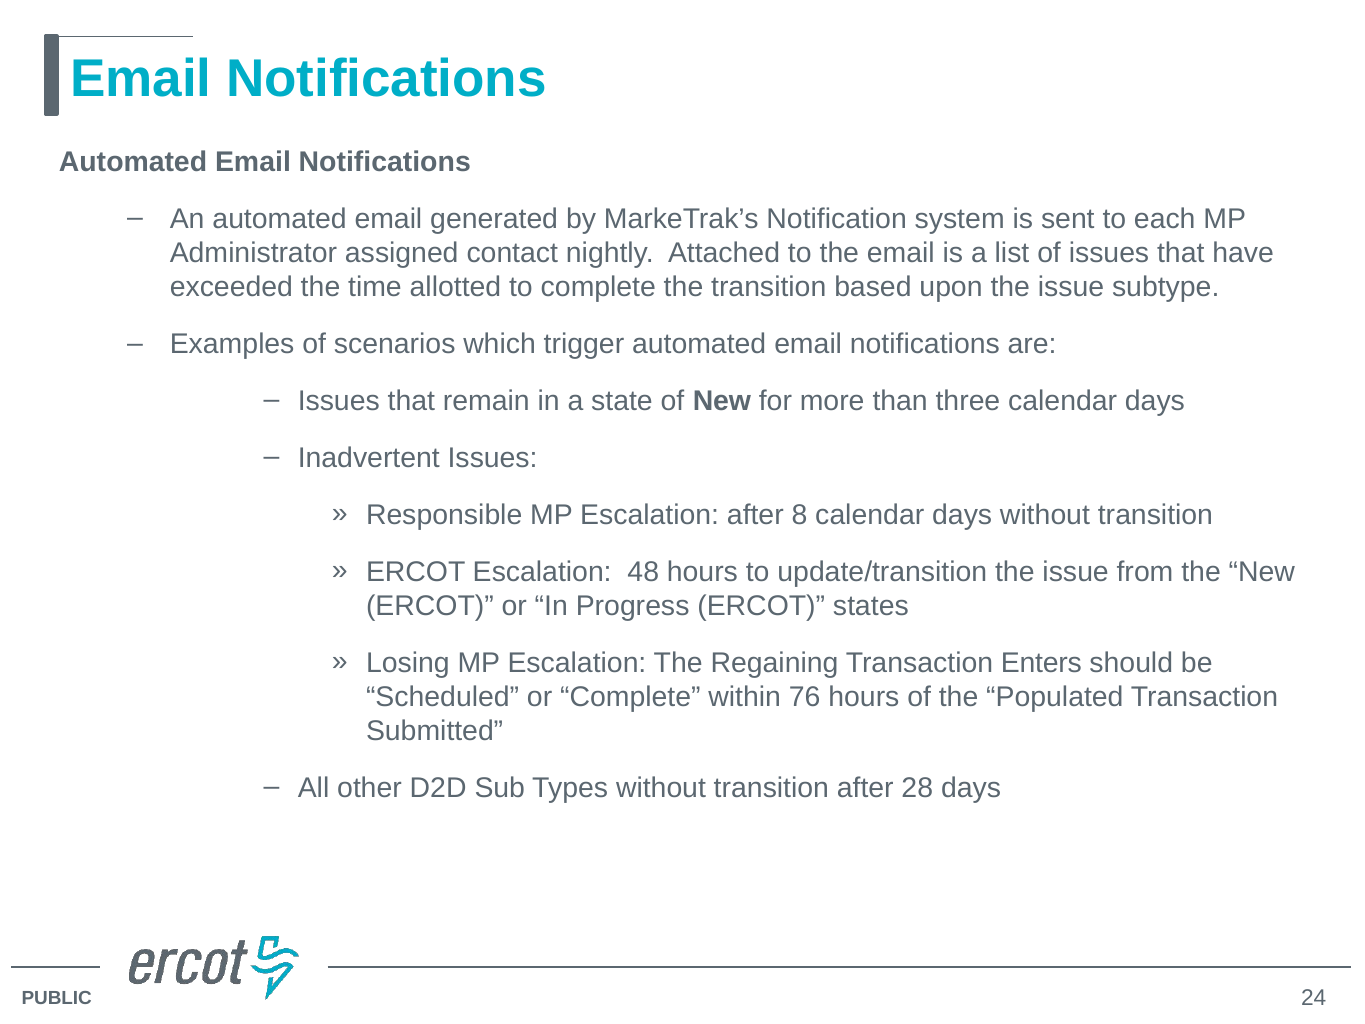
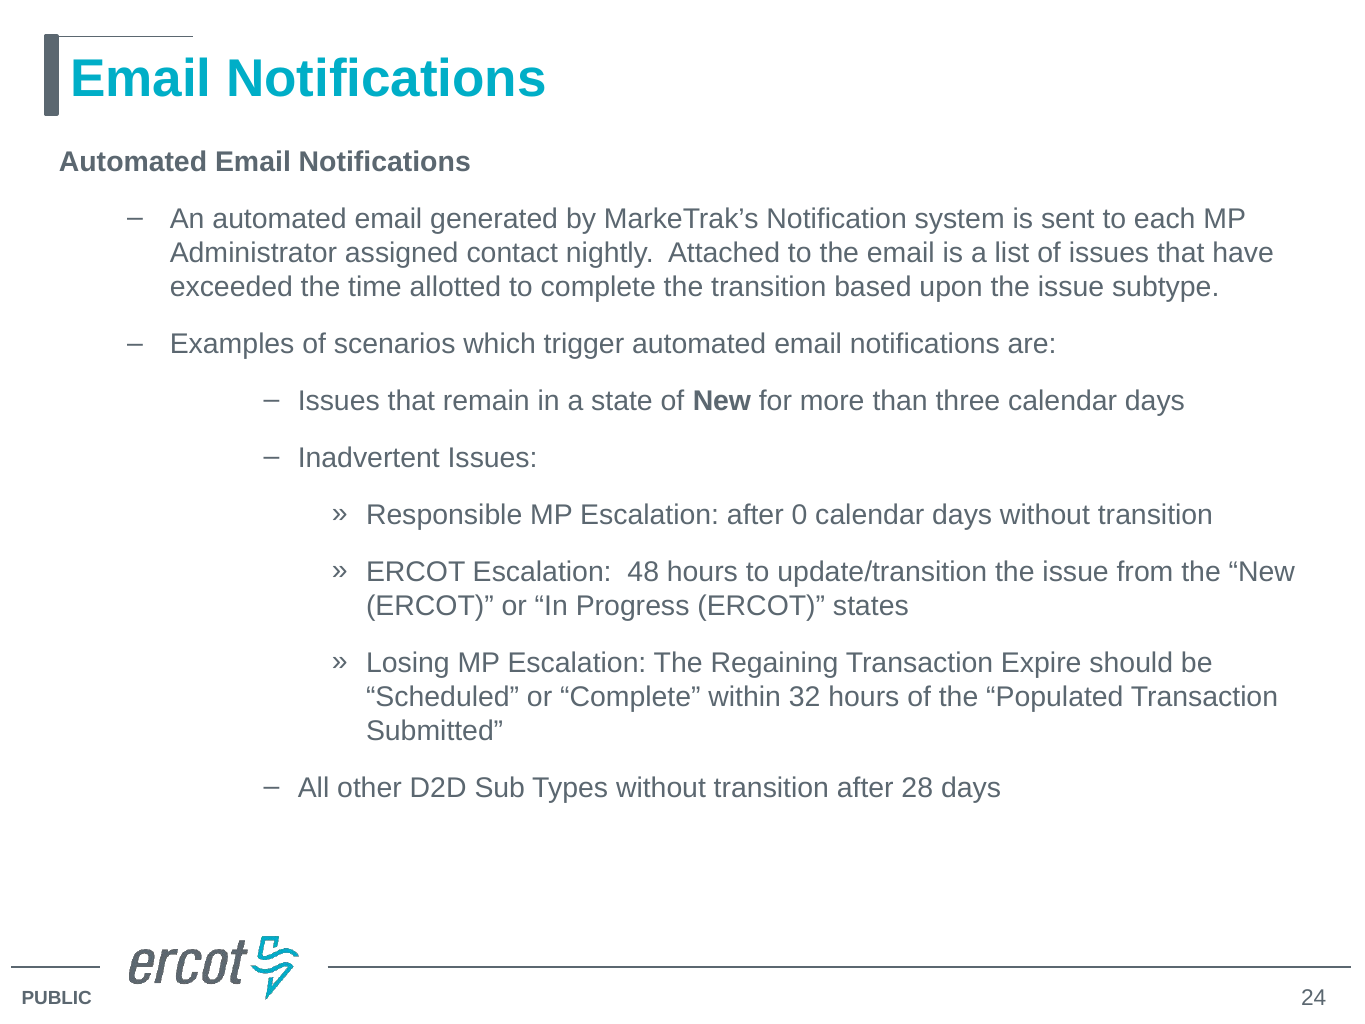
8: 8 -> 0 (800, 515)
Enters: Enters -> Expire (1041, 663)
76: 76 -> 32 (805, 697)
